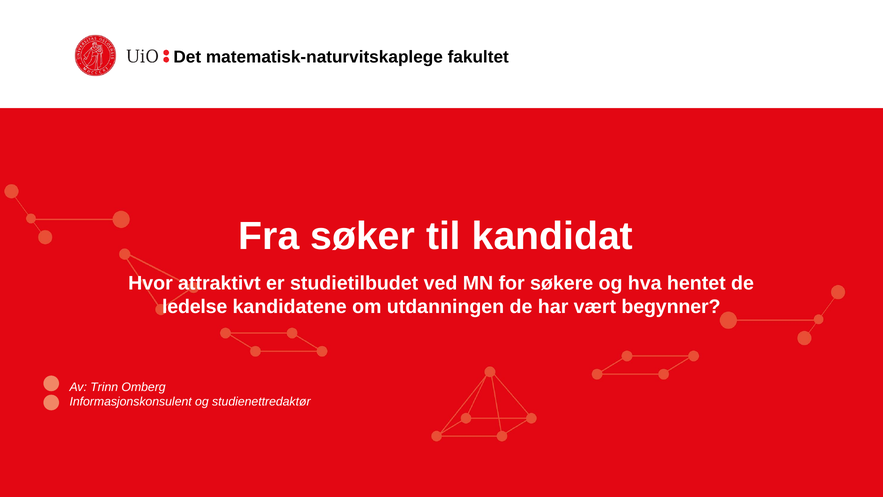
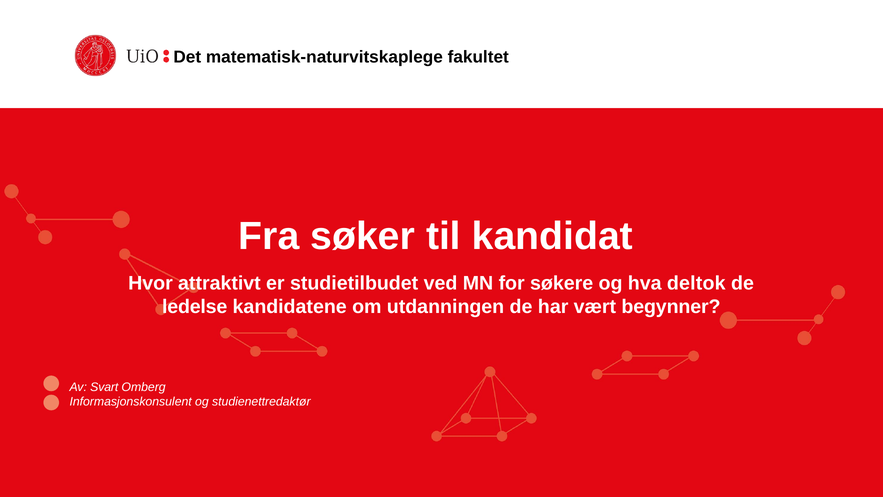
hentet: hentet -> deltok (696, 283)
Trinn: Trinn -> Svart (104, 387)
